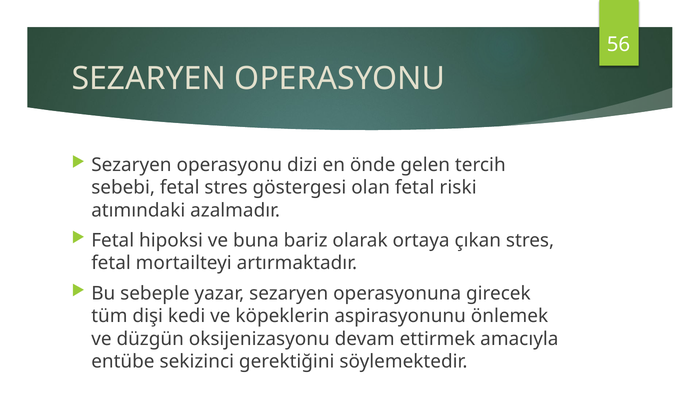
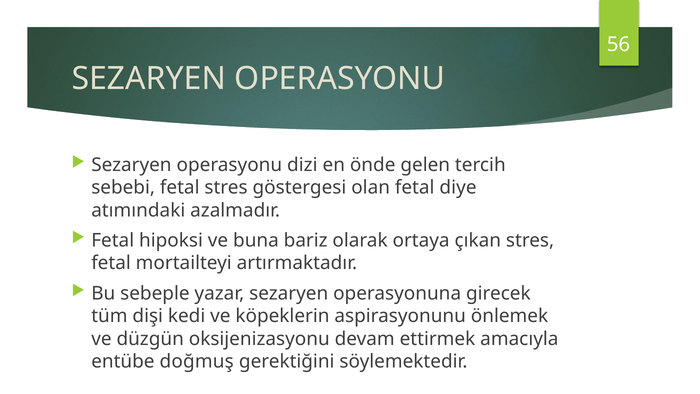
riski: riski -> diye (458, 188)
sekizinci: sekizinci -> doğmuş (197, 361)
